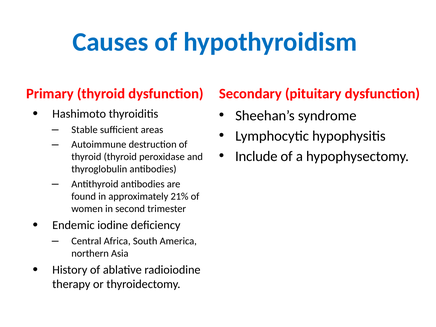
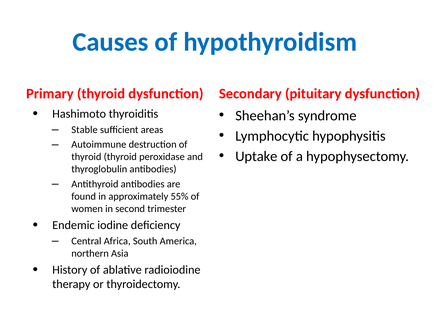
Include: Include -> Uptake (256, 156)
21%: 21% -> 55% (179, 196)
